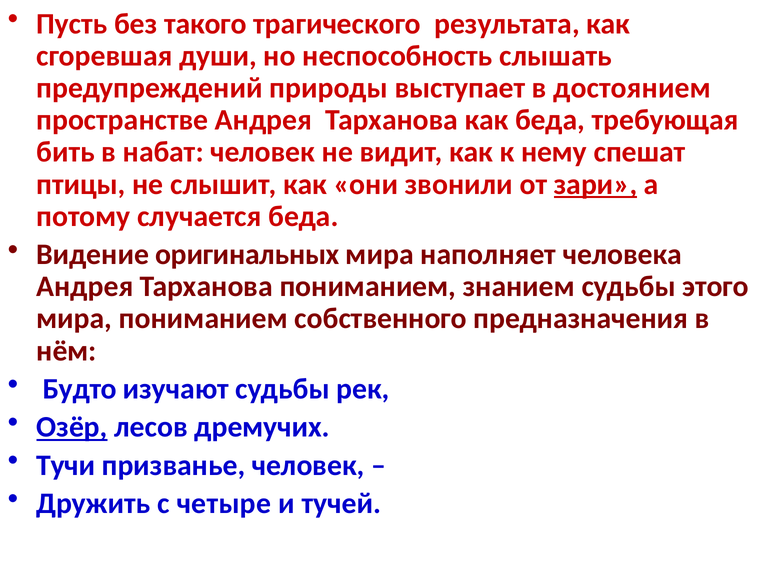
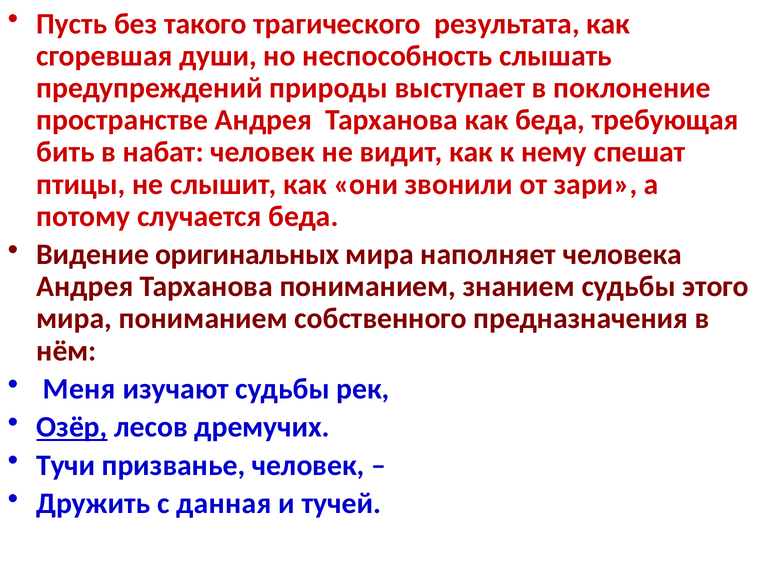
достоянием: достоянием -> поклонение (632, 88)
зари underline: present -> none (595, 184)
Будто: Будто -> Меня (79, 389)
четыре: четыре -> данная (224, 504)
